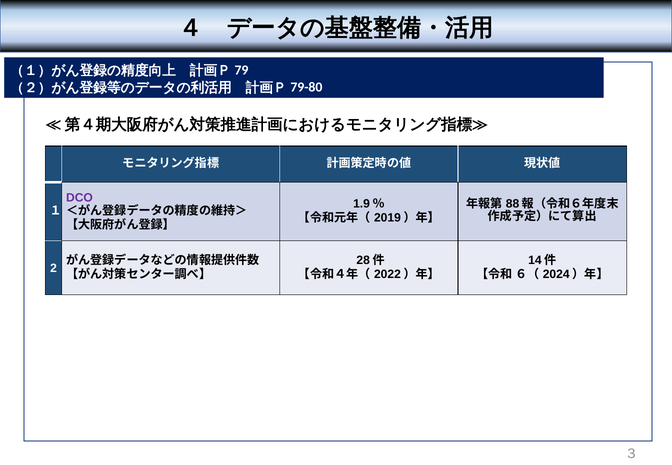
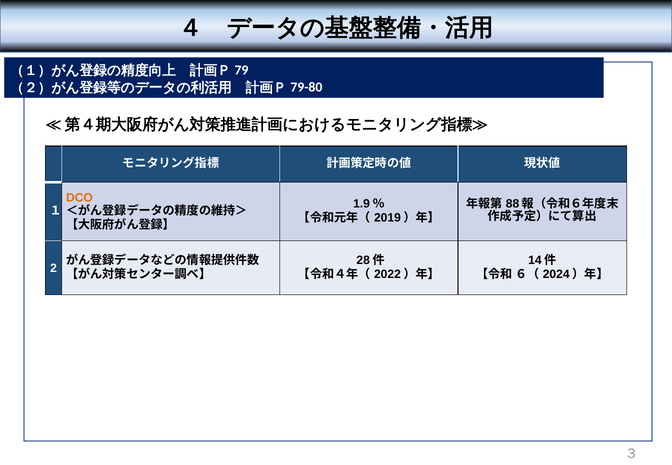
DCO colour: purple -> orange (79, 198)
